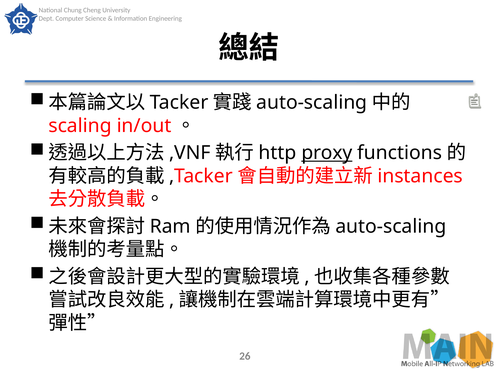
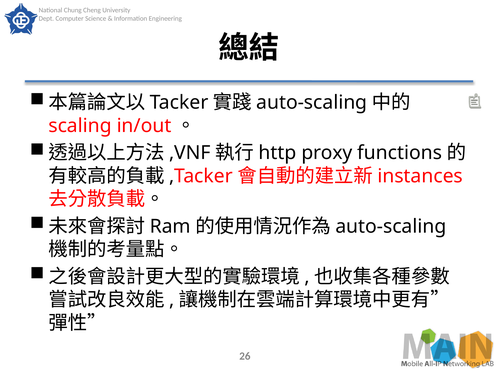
proxy underline: present -> none (327, 153)
